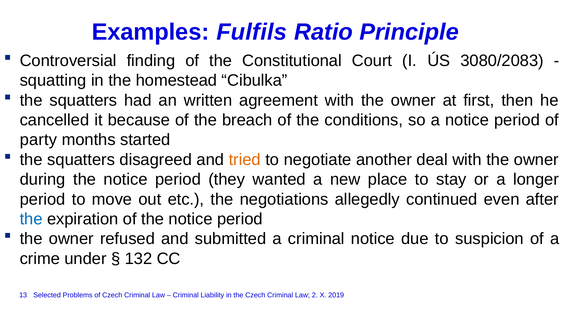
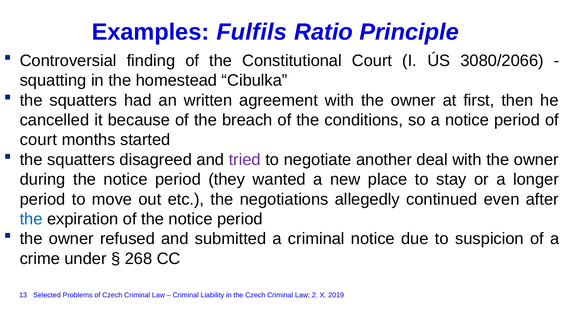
3080/2083: 3080/2083 -> 3080/2066 (502, 61)
party: party -> court (38, 140)
tried colour: orange -> purple (245, 160)
132: 132 -> 268 (138, 258)
